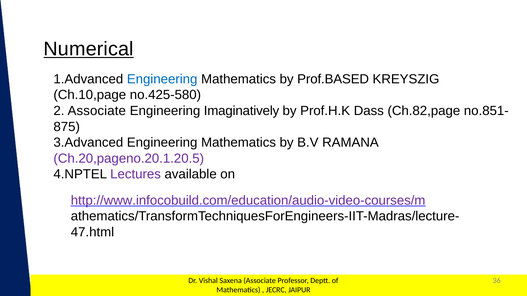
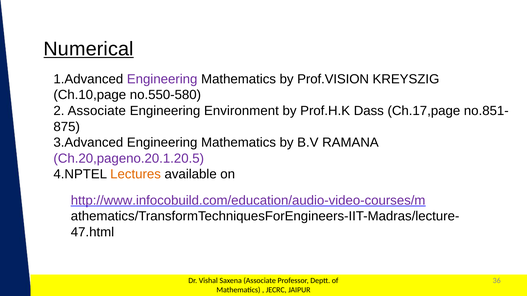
Engineering colour: blue -> purple (162, 79)
Prof.BASED: Prof.BASED -> Prof.VISION (333, 79)
no.425-580: no.425-580 -> no.550-580 (165, 95)
Imaginatively: Imaginatively -> Environment (241, 111)
Ch.82,page: Ch.82,page -> Ch.17,page (424, 111)
Lectures colour: purple -> orange (136, 174)
